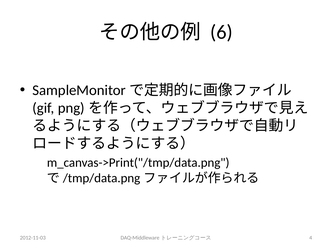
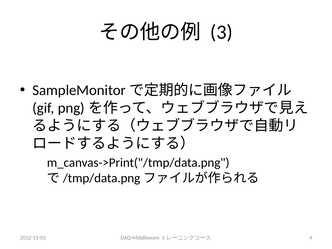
6: 6 -> 3 (221, 32)
